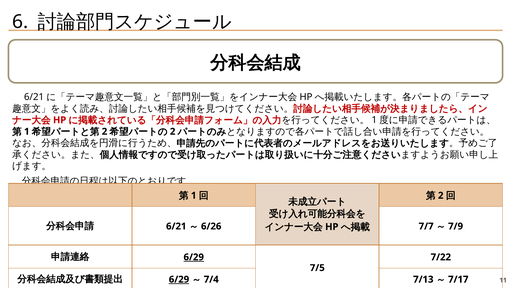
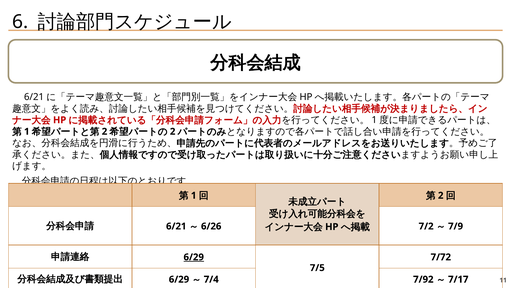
7/7: 7/7 -> 7/2 (426, 226)
7/22: 7/22 -> 7/72 (441, 257)
6/29 underline: present -> none (179, 279)
7/13: 7/13 -> 7/92 (423, 279)
